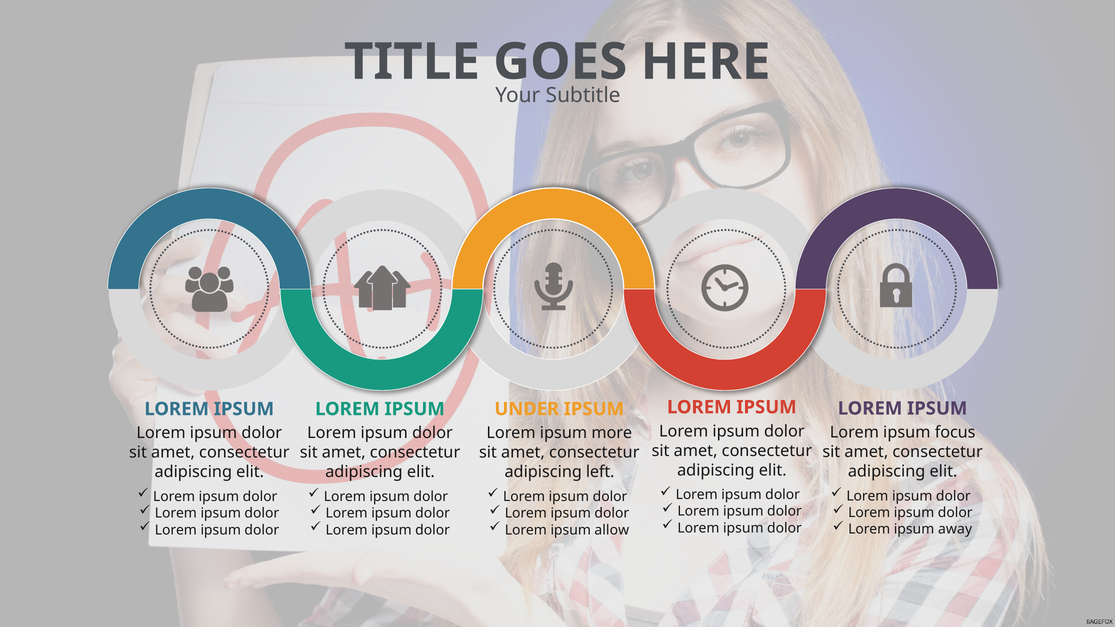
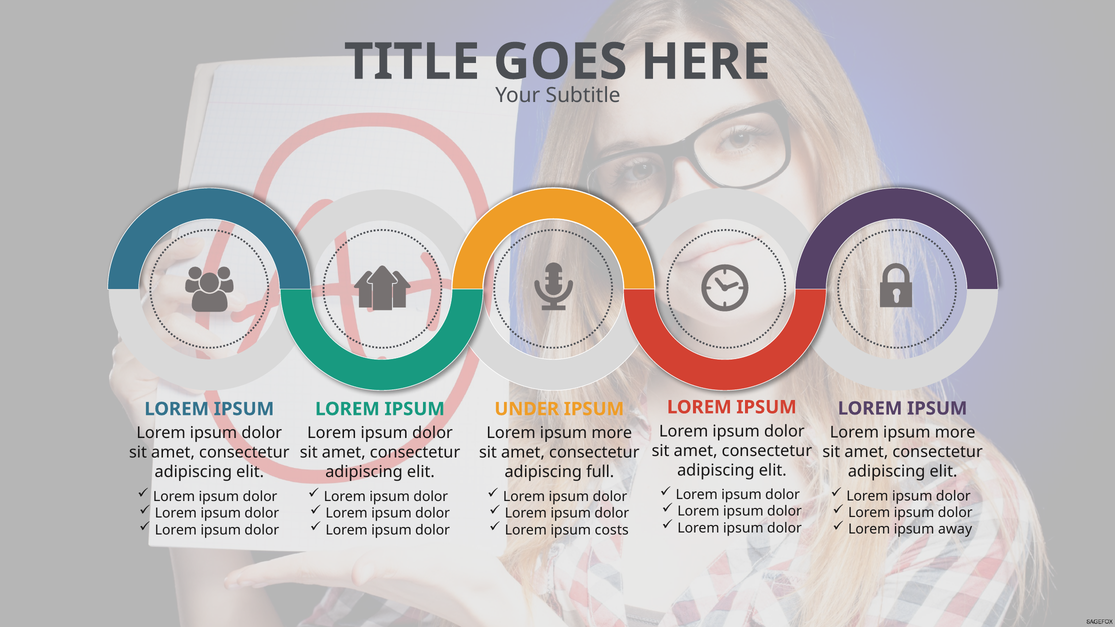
focus: focus -> more (955, 433)
left: left -> full (600, 472)
allow: allow -> costs (612, 530)
